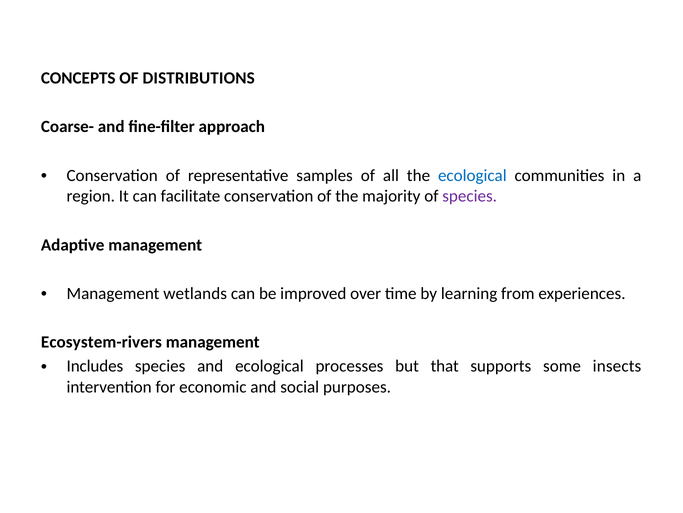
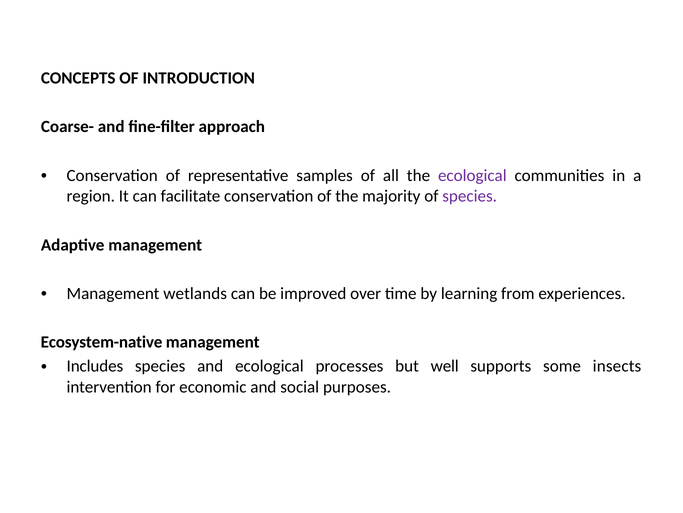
DISTRIBUTIONS: DISTRIBUTIONS -> INTRODUCTION (199, 78)
ecological colour: blue -> purple (472, 175)
Ecosystem-rivers: Ecosystem-rivers -> Ecosystem-native (102, 342)
that: that -> well (445, 366)
